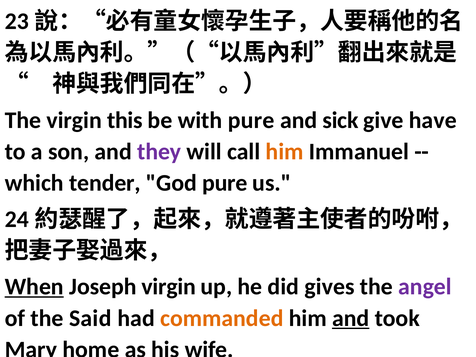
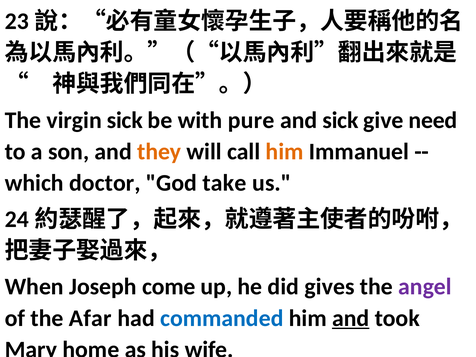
virgin this: this -> sick (125, 120)
have: have -> need (433, 120)
they colour: purple -> orange (159, 152)
tender: tender -> doctor (105, 183)
God pure: pure -> take (225, 183)
When underline: present -> none (34, 287)
Joseph virgin: virgin -> come (169, 287)
Said: Said -> Afar (90, 318)
commanded colour: orange -> blue (222, 318)
